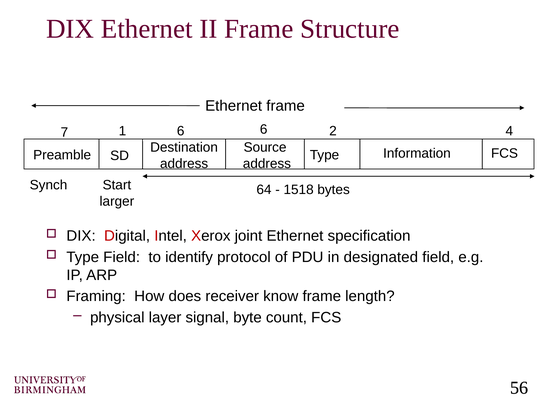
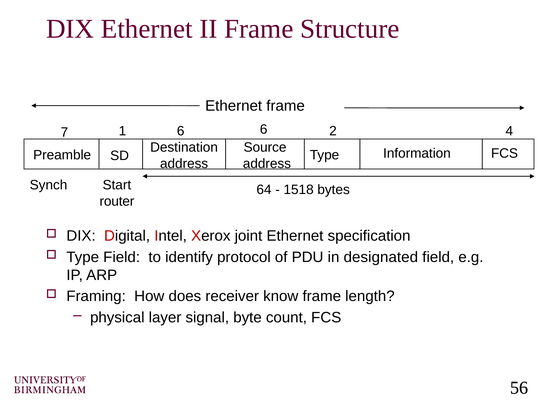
larger: larger -> router (117, 201)
